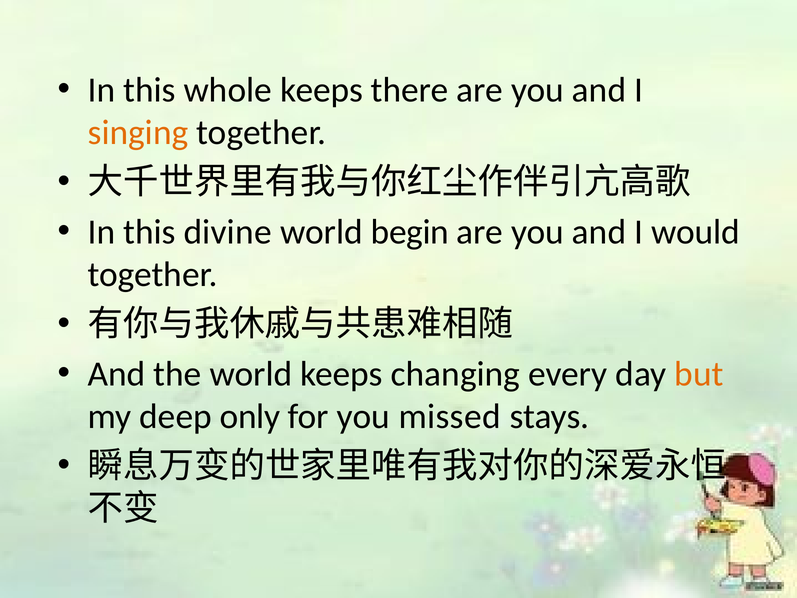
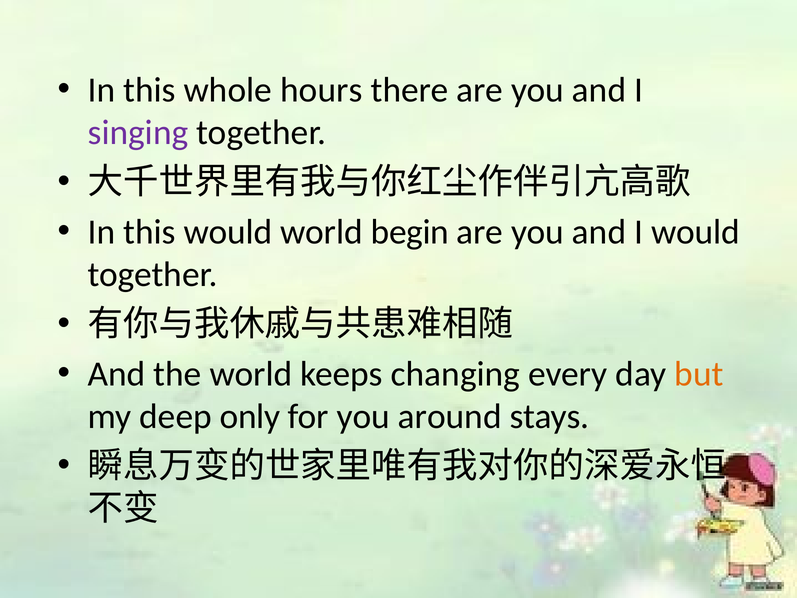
whole keeps: keeps -> hours (321, 90)
singing colour: orange -> purple (138, 133)
this divine: divine -> would (228, 232)
missed: missed -> around (450, 416)
